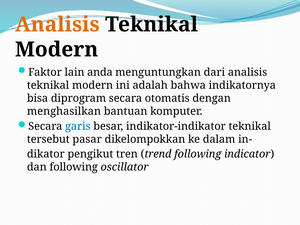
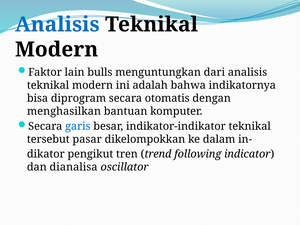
Analisis colour: orange -> blue (57, 25)
anda: anda -> bulls (100, 72)
dan following: following -> dianalisa (74, 167)
